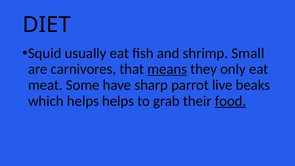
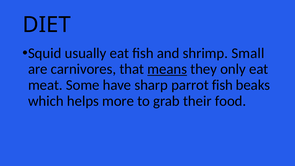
parrot live: live -> fish (222, 85)
helps helps: helps -> more (118, 101)
food underline: present -> none (231, 101)
